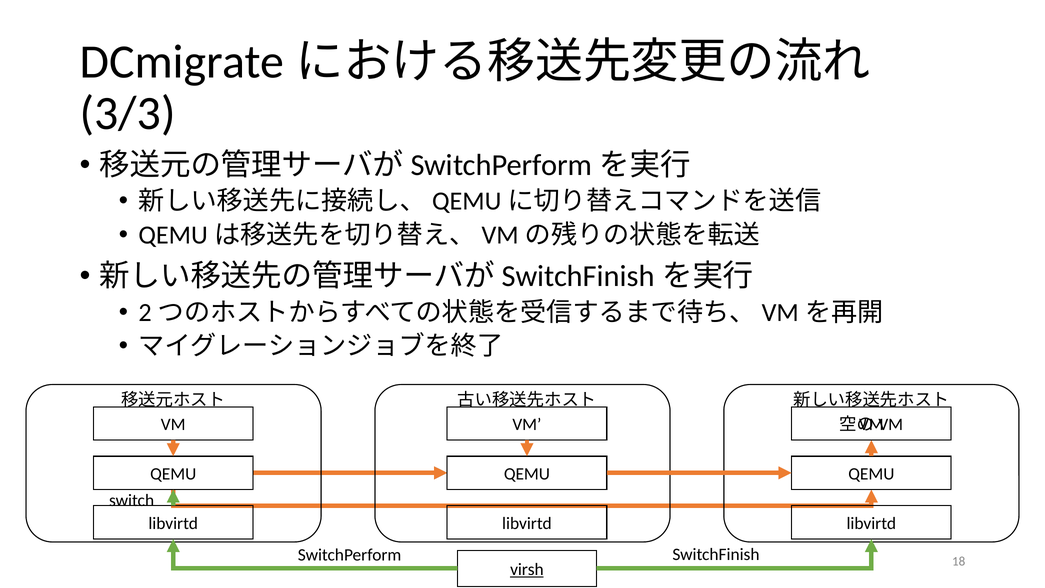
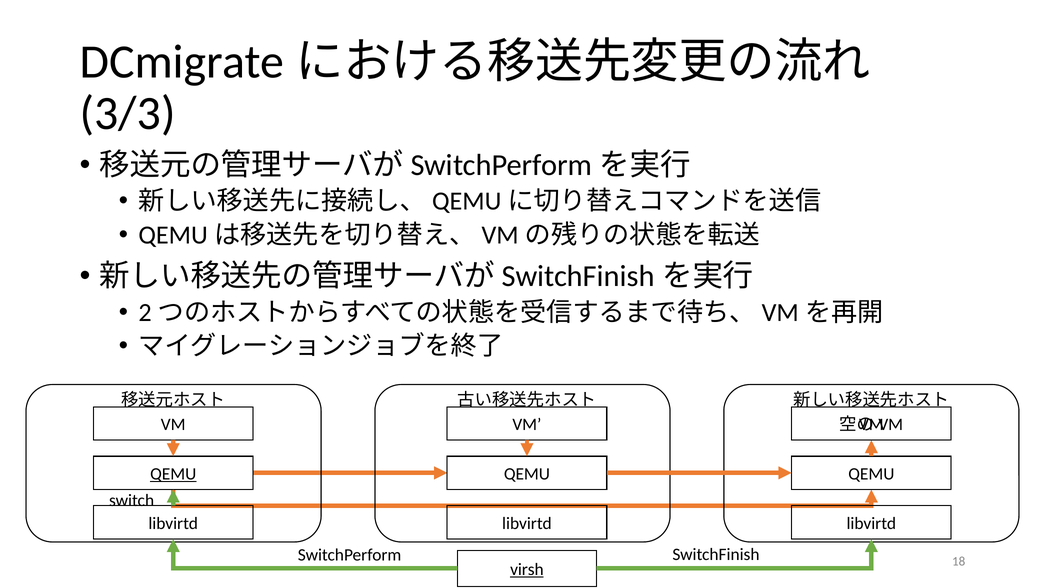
QEMU underline: none -> present (173, 474)
